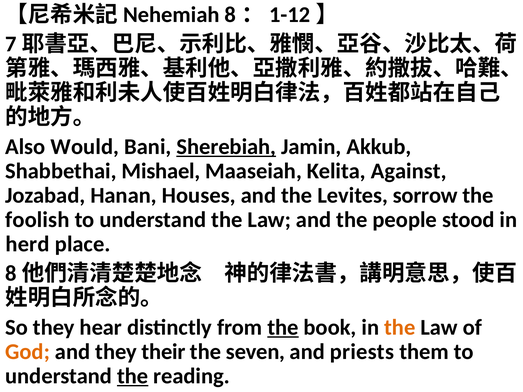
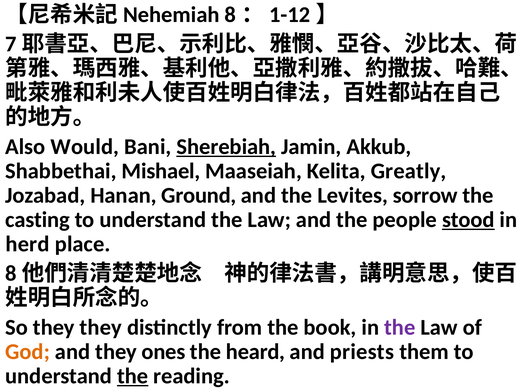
Against: Against -> Greatly (409, 171)
Houses: Houses -> Ground (199, 195)
foolish: foolish -> casting (37, 220)
stood underline: none -> present (468, 220)
they hear: hear -> they (101, 328)
the underline: present -> none (283, 328)
the colour: orange -> purple (400, 328)
their: their -> ones (163, 352)
seven: seven -> heard (255, 352)
